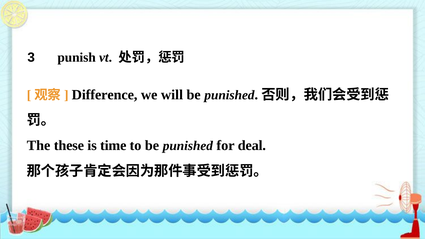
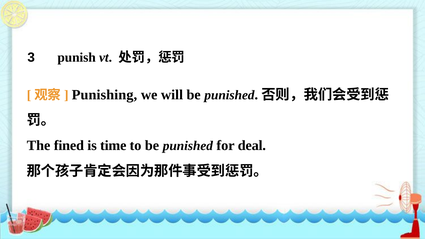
Difference: Difference -> Punishing (104, 95)
these: these -> fined (69, 146)
